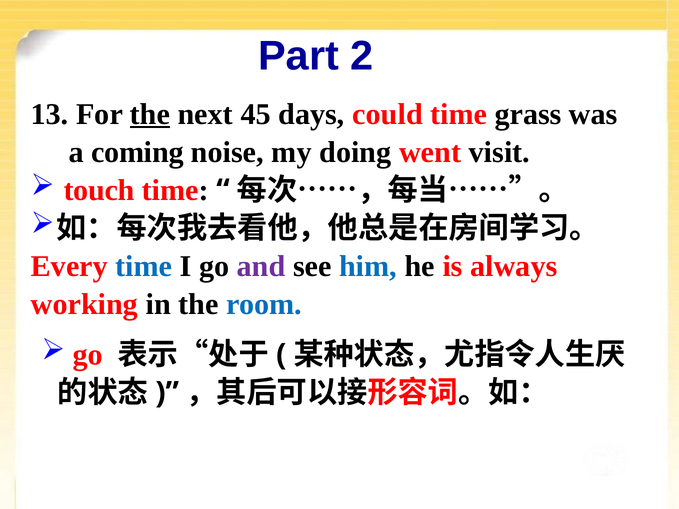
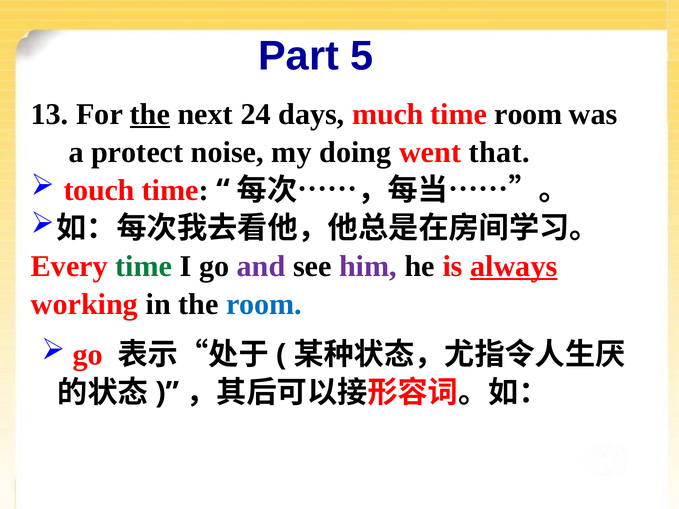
2: 2 -> 5 (362, 56)
45: 45 -> 24 (256, 114)
could: could -> much (388, 114)
time grass: grass -> room (528, 114)
coming: coming -> protect (137, 152)
visit: visit -> that (499, 152)
time colour: blue -> green (144, 266)
him colour: blue -> purple (368, 266)
always underline: none -> present (514, 266)
